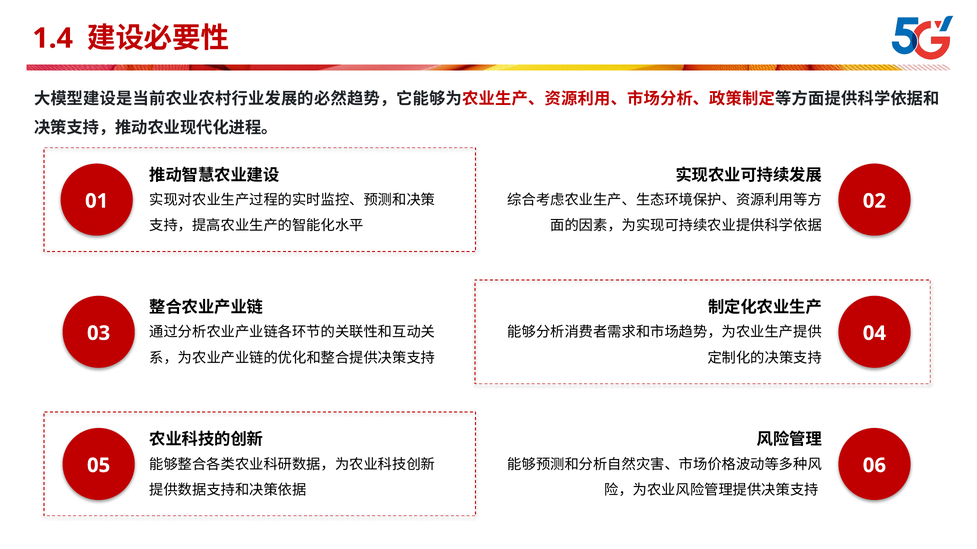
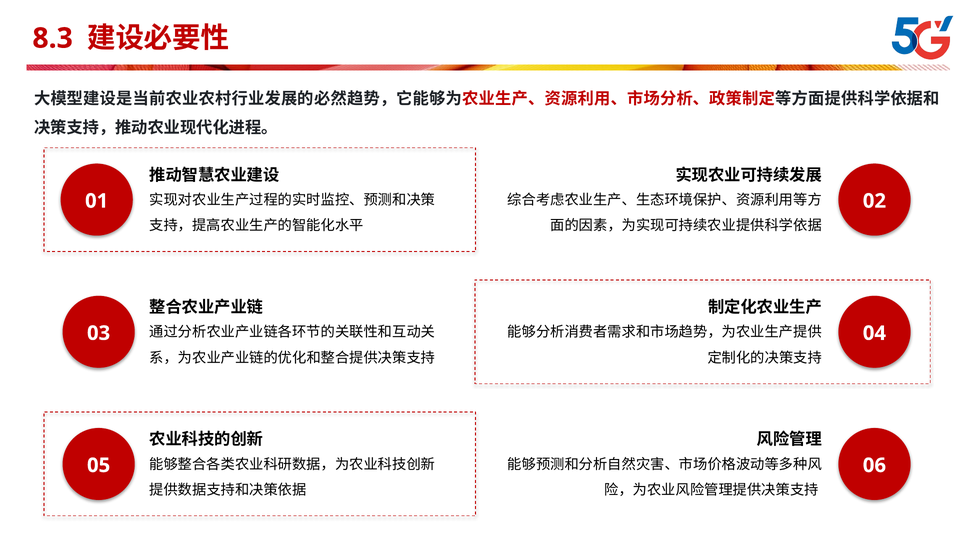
1.4: 1.4 -> 8.3 (53, 38)
